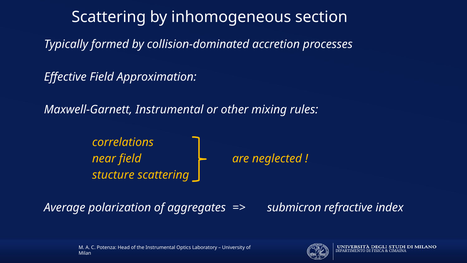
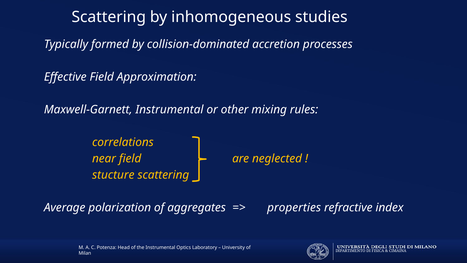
section: section -> studies (321, 17)
submicron: submicron -> properties (294, 208)
